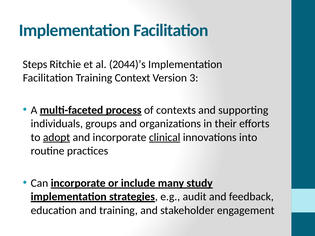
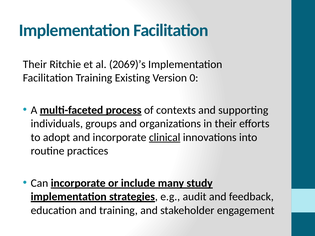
Steps: Steps -> Their (35, 64)
2044)’s: 2044)’s -> 2069)’s (127, 64)
Context: Context -> Existing (132, 78)
3: 3 -> 0 (194, 78)
adopt underline: present -> none (57, 137)
